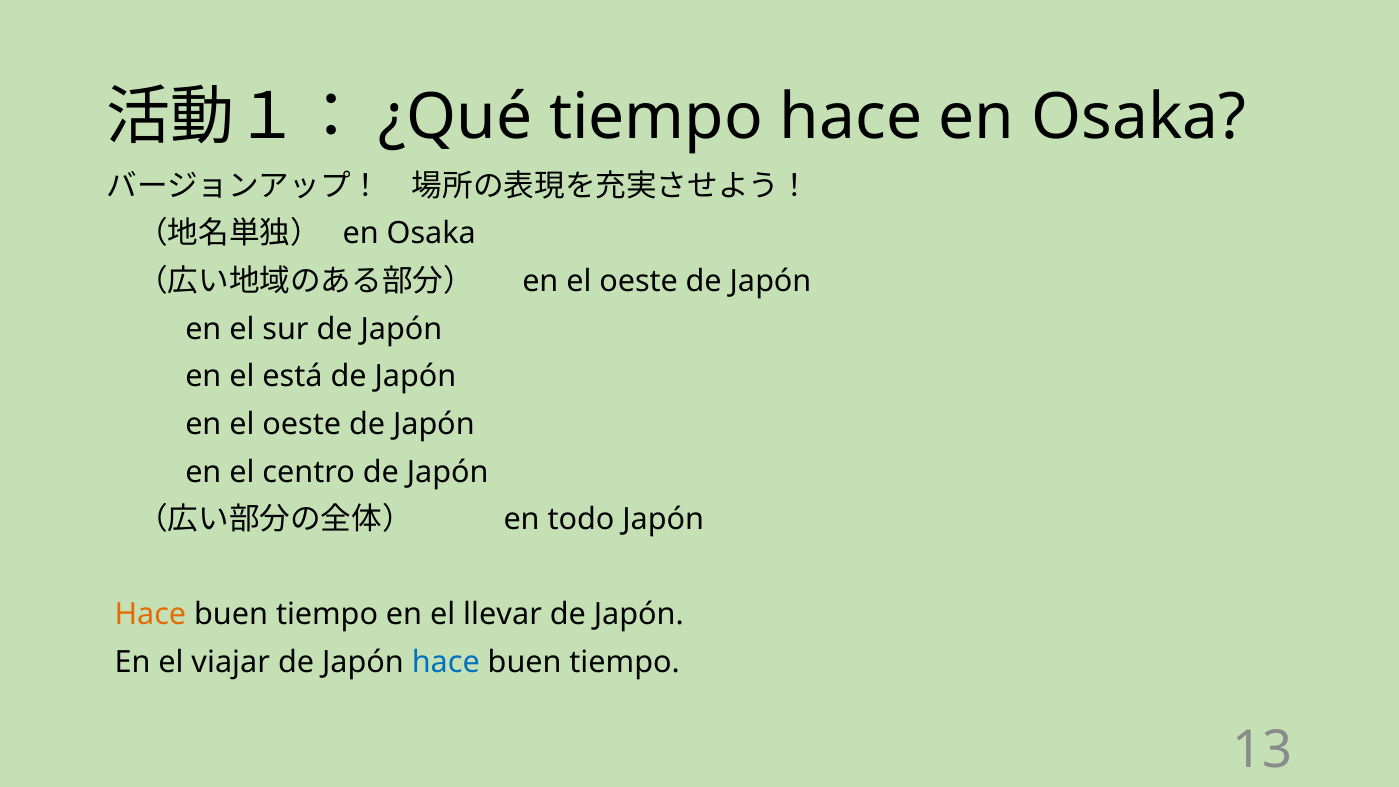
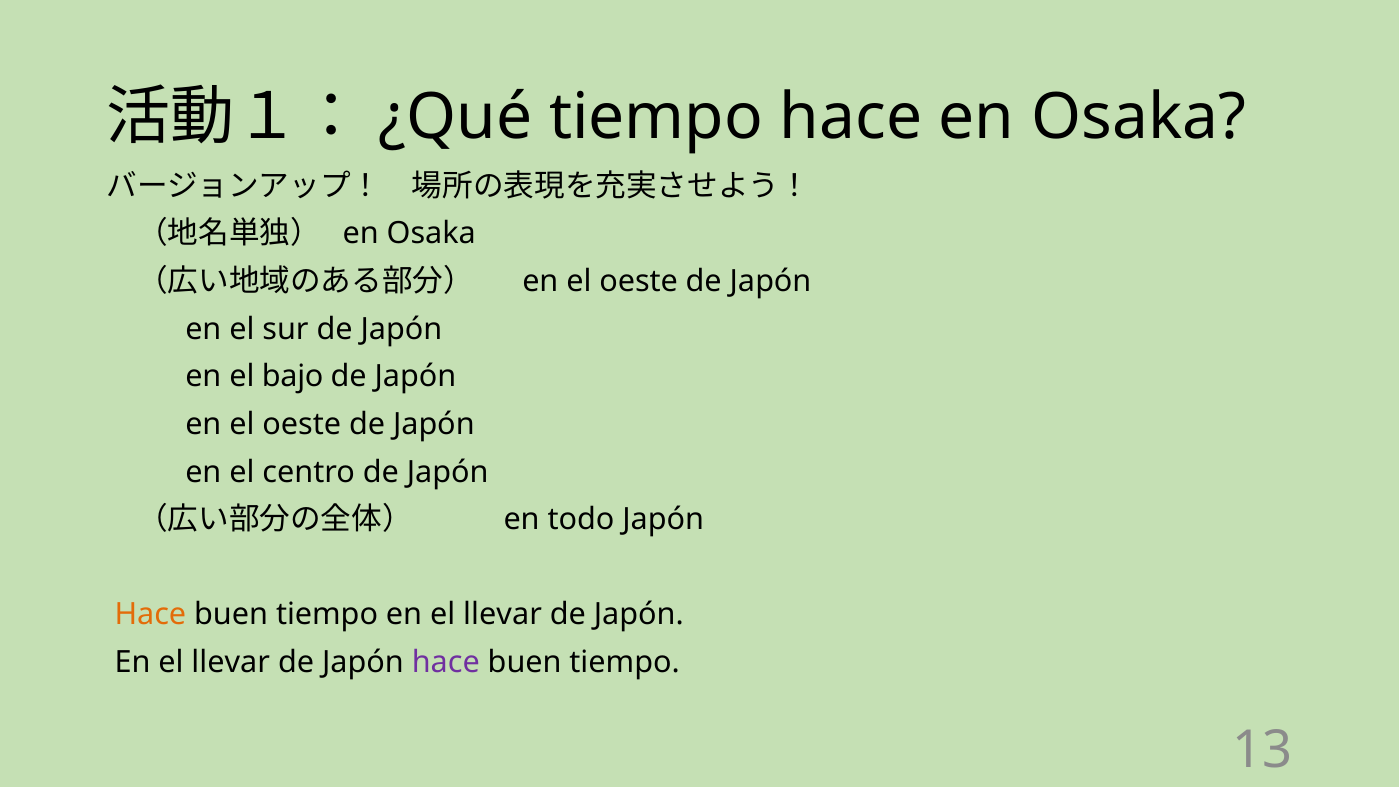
está: está -> bajo (293, 377)
viajar: viajar -> llevar (231, 662)
hace colour: blue -> purple (446, 662)
